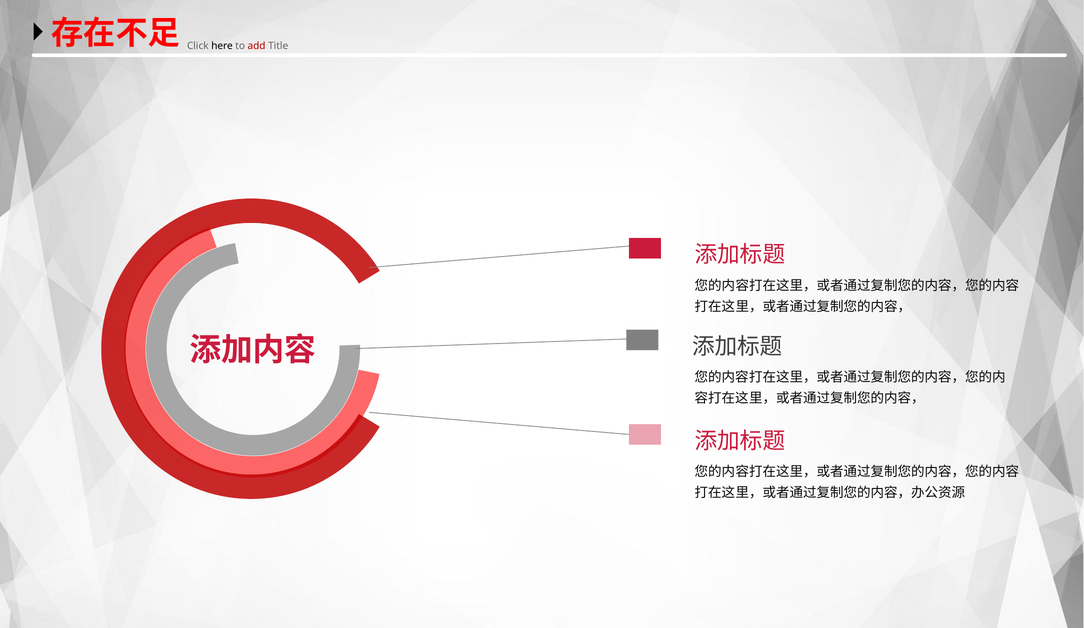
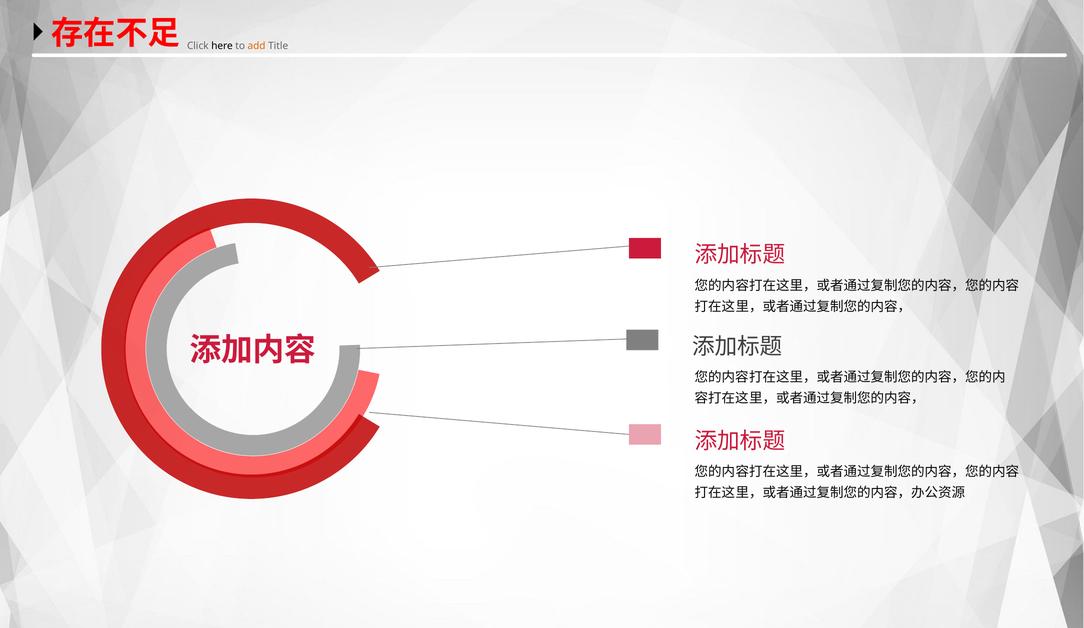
add colour: red -> orange (257, 46)
